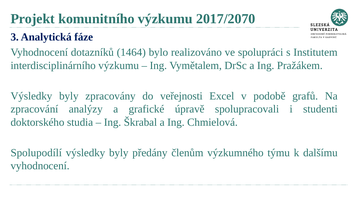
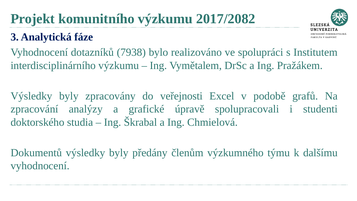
2017/2070: 2017/2070 -> 2017/2082 (226, 19)
1464: 1464 -> 7938 (131, 52)
Spolupodílí: Spolupodílí -> Dokumentů (36, 153)
